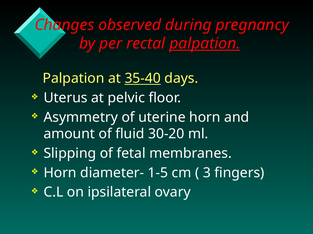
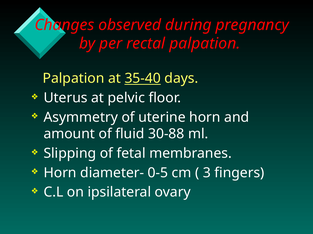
palpation underline: present -> none (205, 44)
30-20: 30-20 -> 30-88 (166, 134)
1-5: 1-5 -> 0-5 (158, 173)
